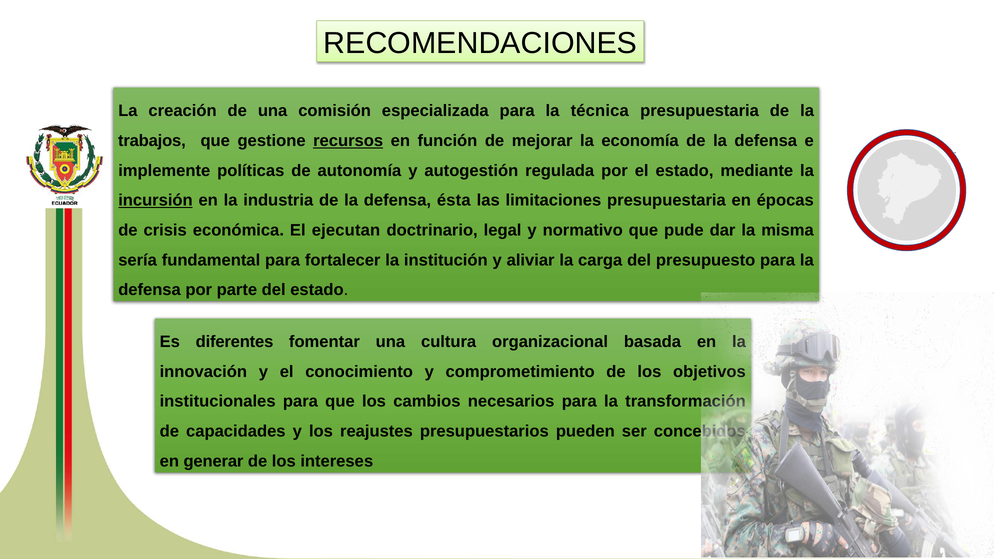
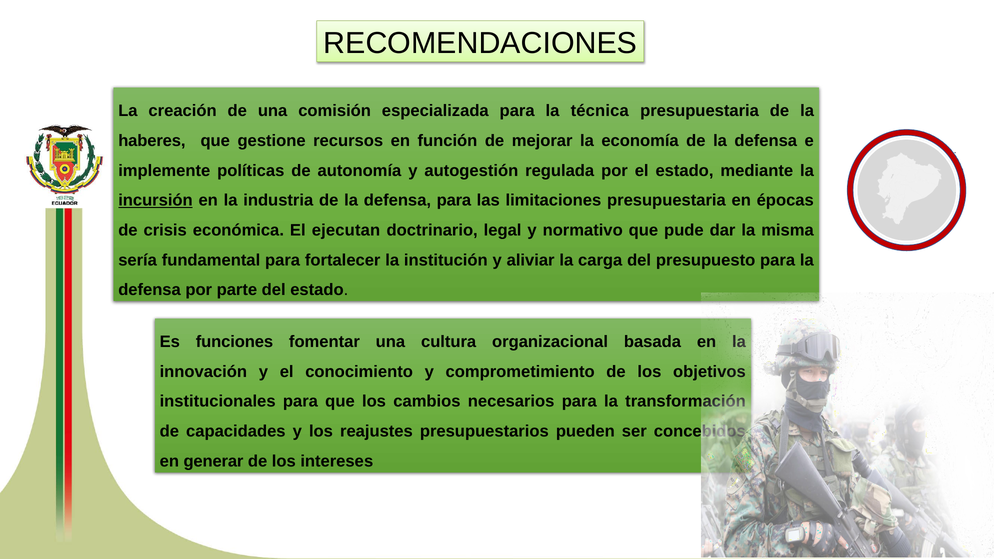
trabajos: trabajos -> haberes (152, 141)
recursos underline: present -> none (348, 141)
defensa ésta: ésta -> para (454, 200)
diferentes: diferentes -> funciones (234, 342)
